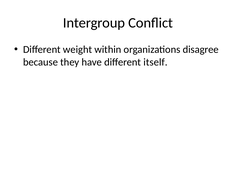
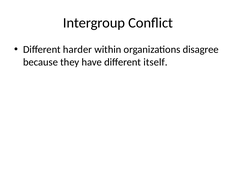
weight: weight -> harder (77, 50)
